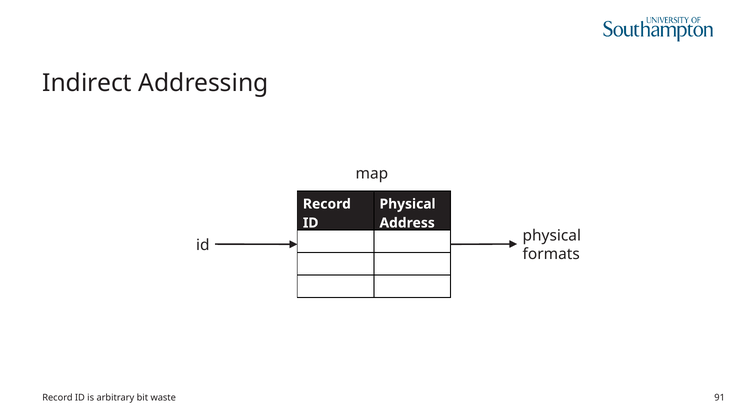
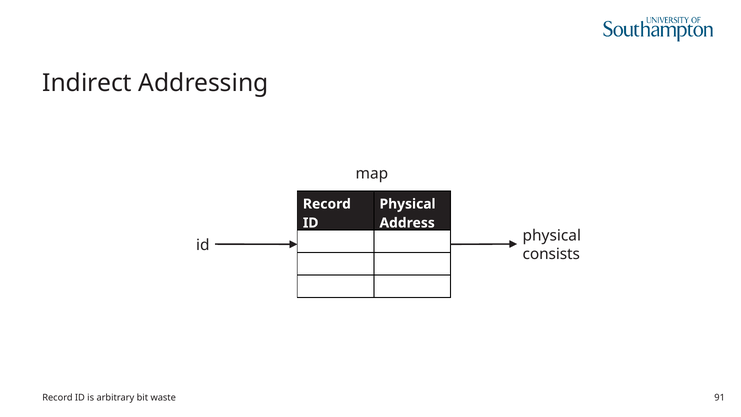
formats: formats -> consists (551, 254)
